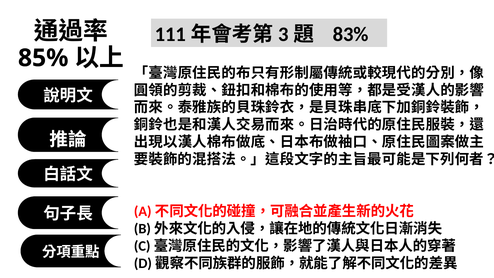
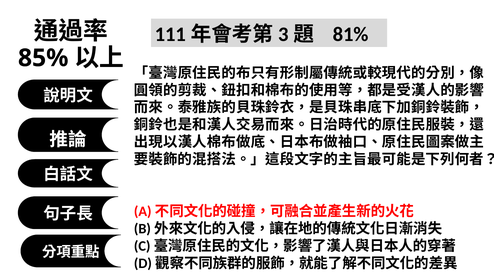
83%: 83% -> 81% (351, 34)
